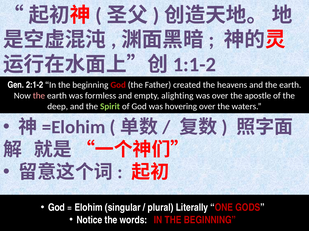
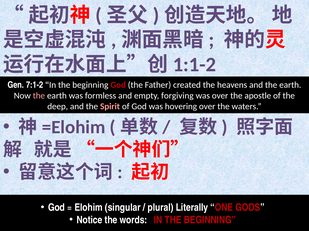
2:1-2: 2:1-2 -> 7:1-2 (35, 85)
alighting: alighting -> forgiving (177, 96)
Spirit colour: light green -> pink (110, 107)
